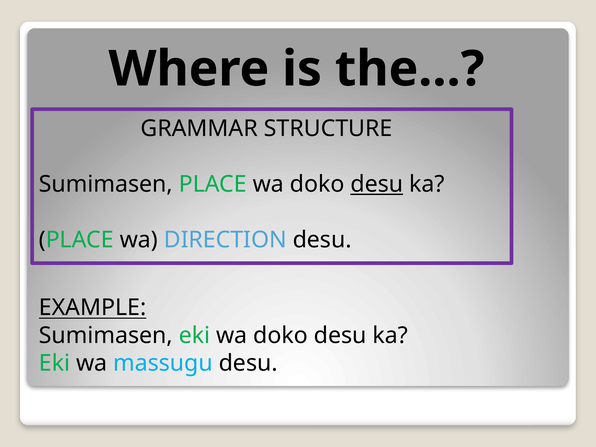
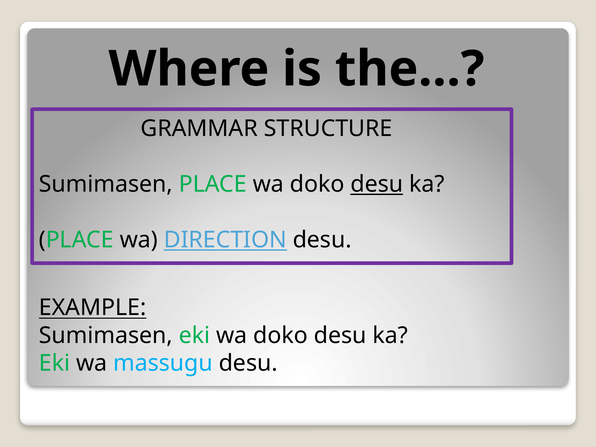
DIRECTION underline: none -> present (225, 240)
